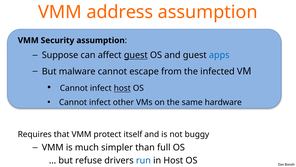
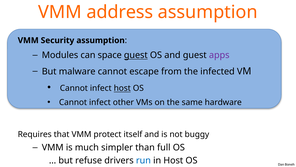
Suppose: Suppose -> Modules (60, 55)
affect: affect -> space (110, 55)
apps colour: blue -> purple (219, 55)
